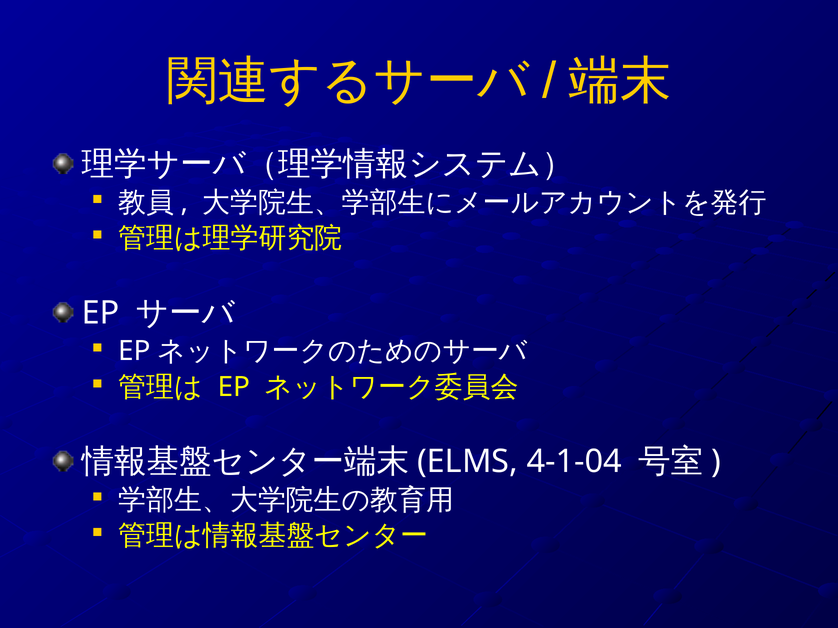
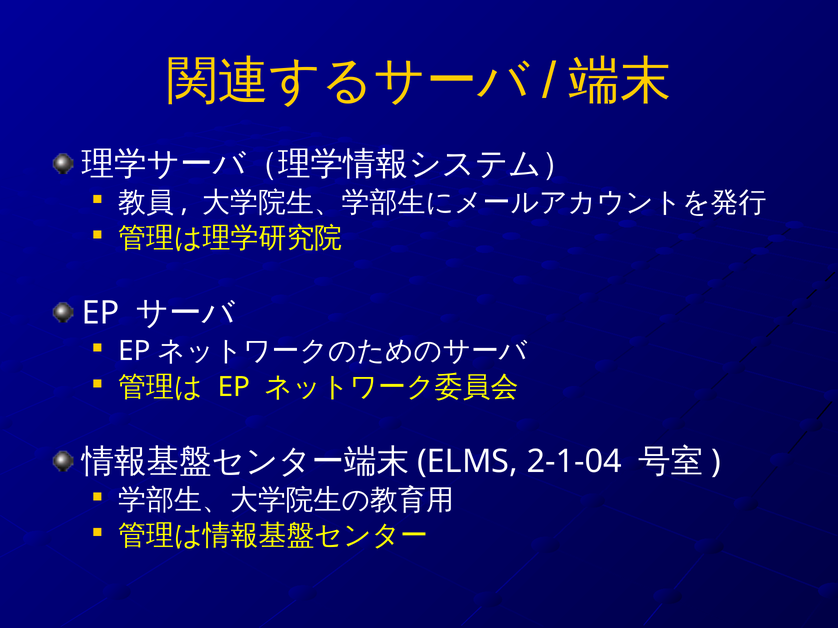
4-1-04: 4-1-04 -> 2-1-04 (574, 462)
